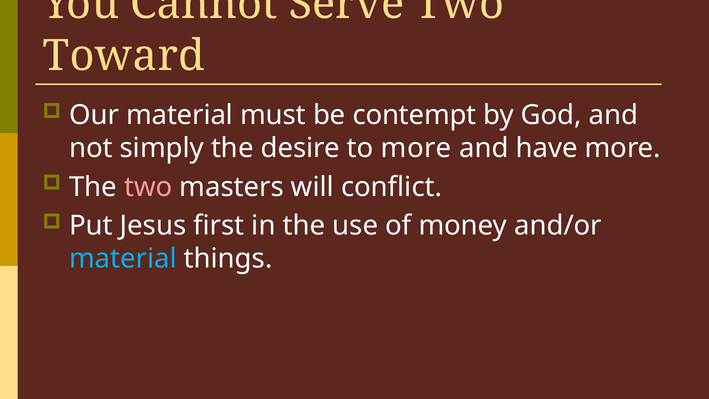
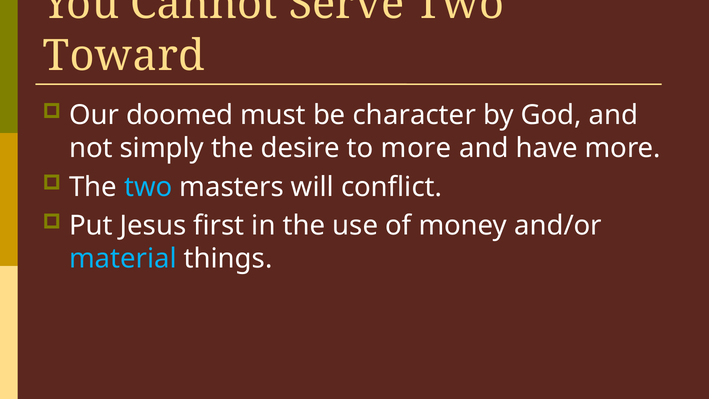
Our material: material -> doomed (180, 115)
contempt: contempt -> character (414, 115)
two colour: pink -> light blue (148, 187)
